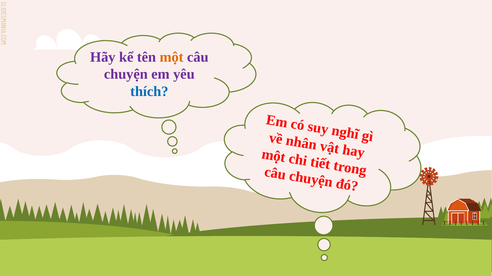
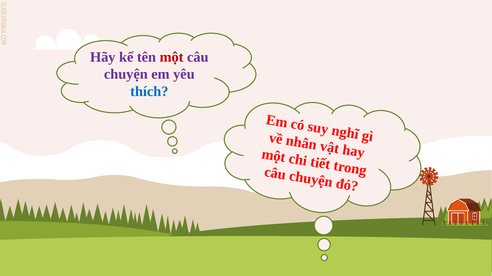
một colour: orange -> red (172, 57)
